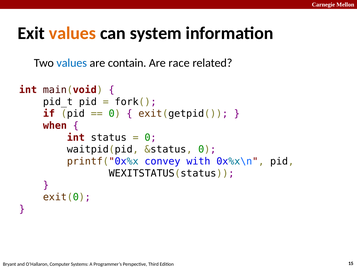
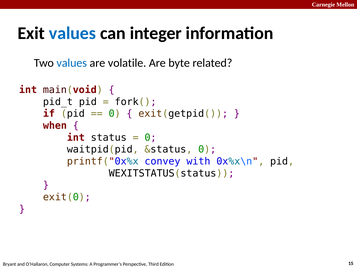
values colour: orange -> blue (72, 33)
system: system -> integer (156, 33)
contain: contain -> volatile (127, 63)
race: race -> byte (179, 63)
